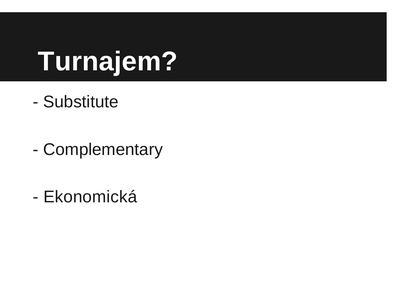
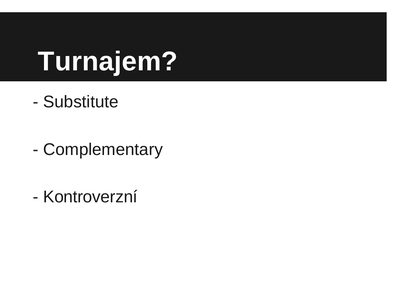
Ekonomická: Ekonomická -> Kontroverzní (90, 197)
